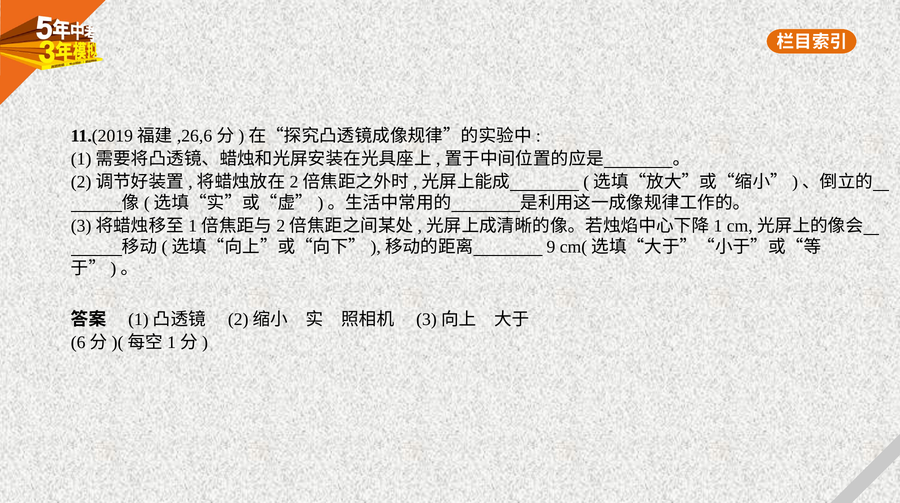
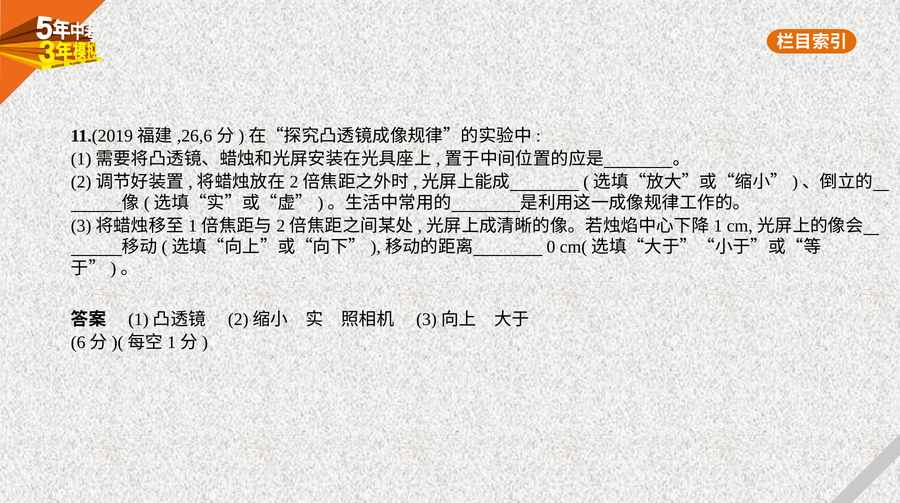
9: 9 -> 0 (551, 247)
